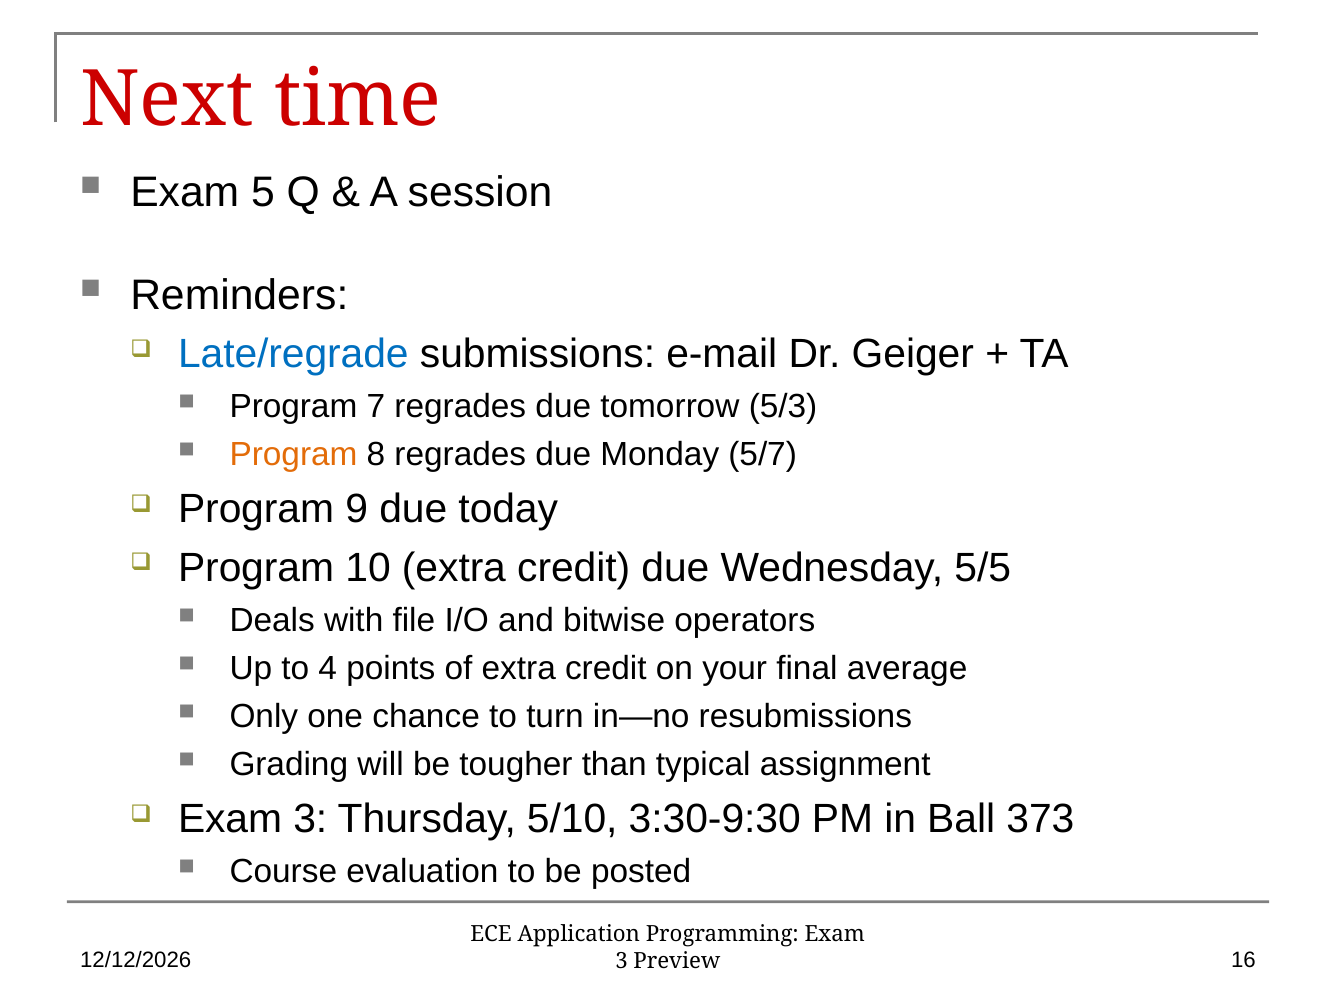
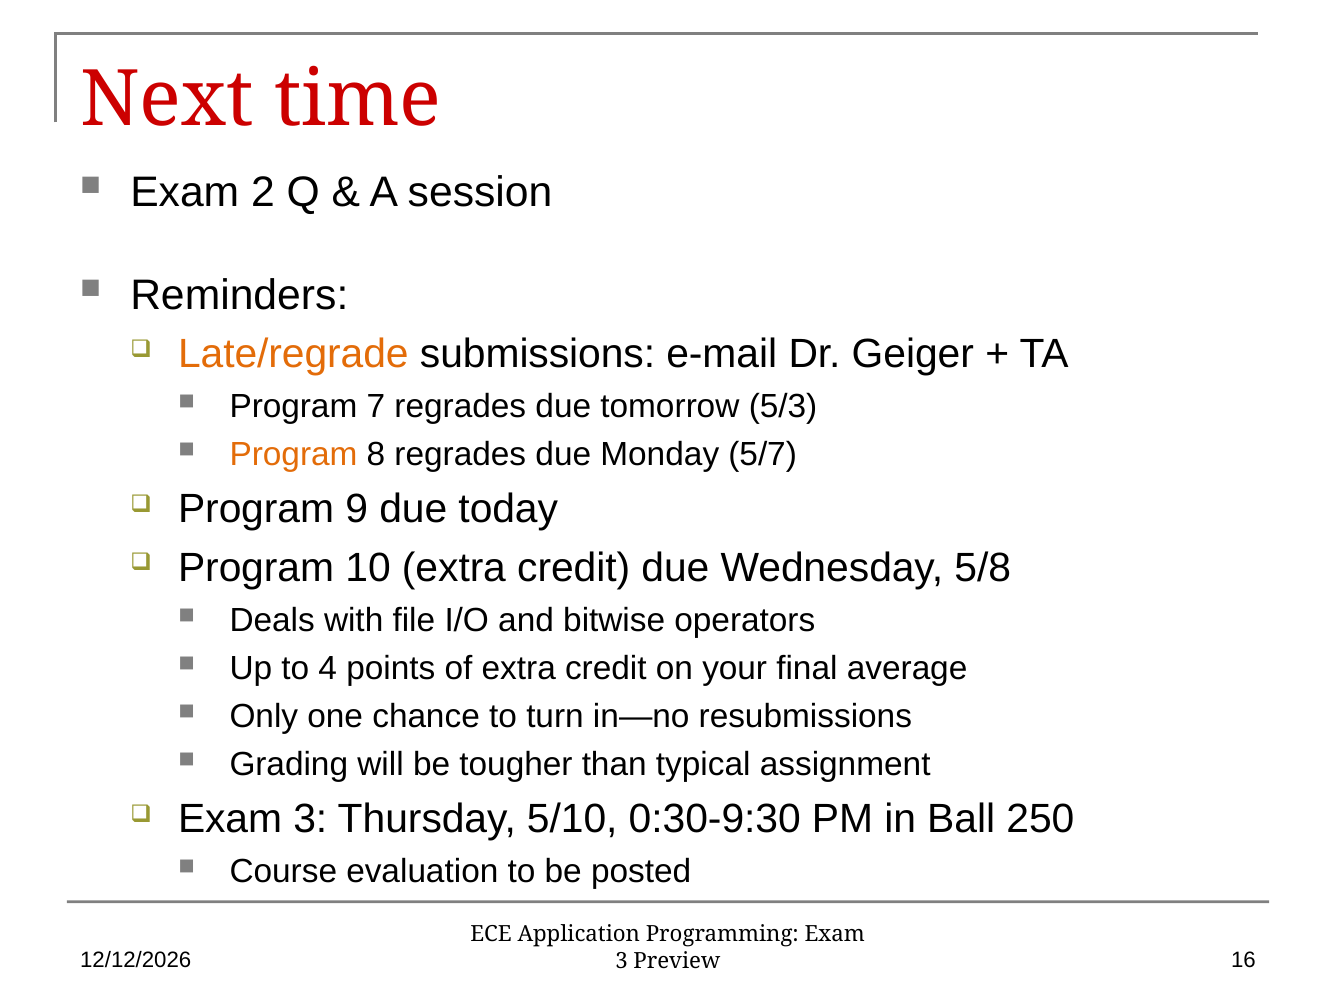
5: 5 -> 2 (263, 192)
Late/regrade colour: blue -> orange (293, 354)
5/5: 5/5 -> 5/8 (983, 568)
3:30-9:30: 3:30-9:30 -> 0:30-9:30 (715, 819)
373: 373 -> 250 (1040, 819)
